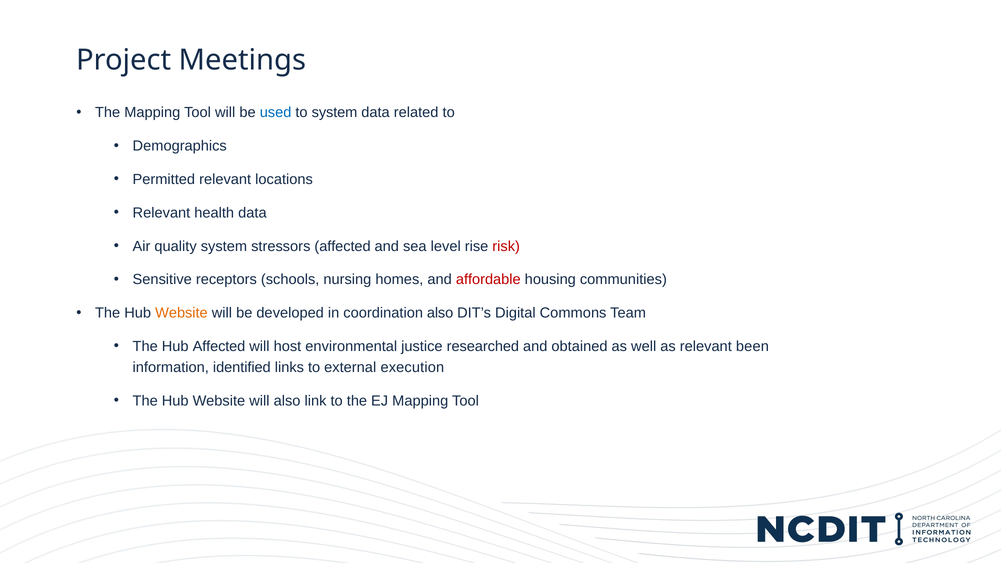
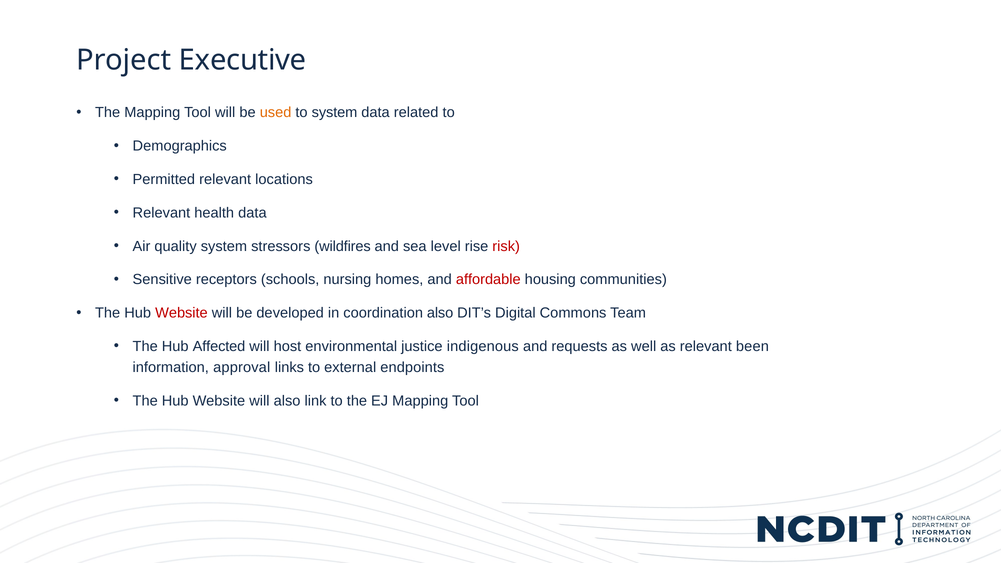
Meetings: Meetings -> Executive (243, 60)
used colour: blue -> orange (276, 113)
stressors affected: affected -> wildfires (343, 246)
Website colour: orange -> red (181, 313)
researched: researched -> indigenous (483, 346)
obtained: obtained -> requests (579, 346)
identified: identified -> approval (242, 367)
execution: execution -> endpoints (412, 367)
